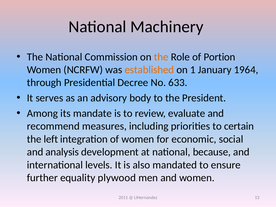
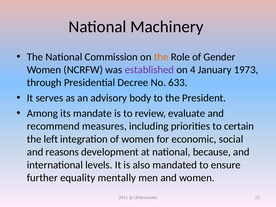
Portion: Portion -> Gender (220, 57)
established colour: orange -> purple (149, 70)
1: 1 -> 4 (193, 70)
1964: 1964 -> 1973 (246, 70)
analysis: analysis -> reasons (62, 152)
plywood: plywood -> mentally (117, 178)
